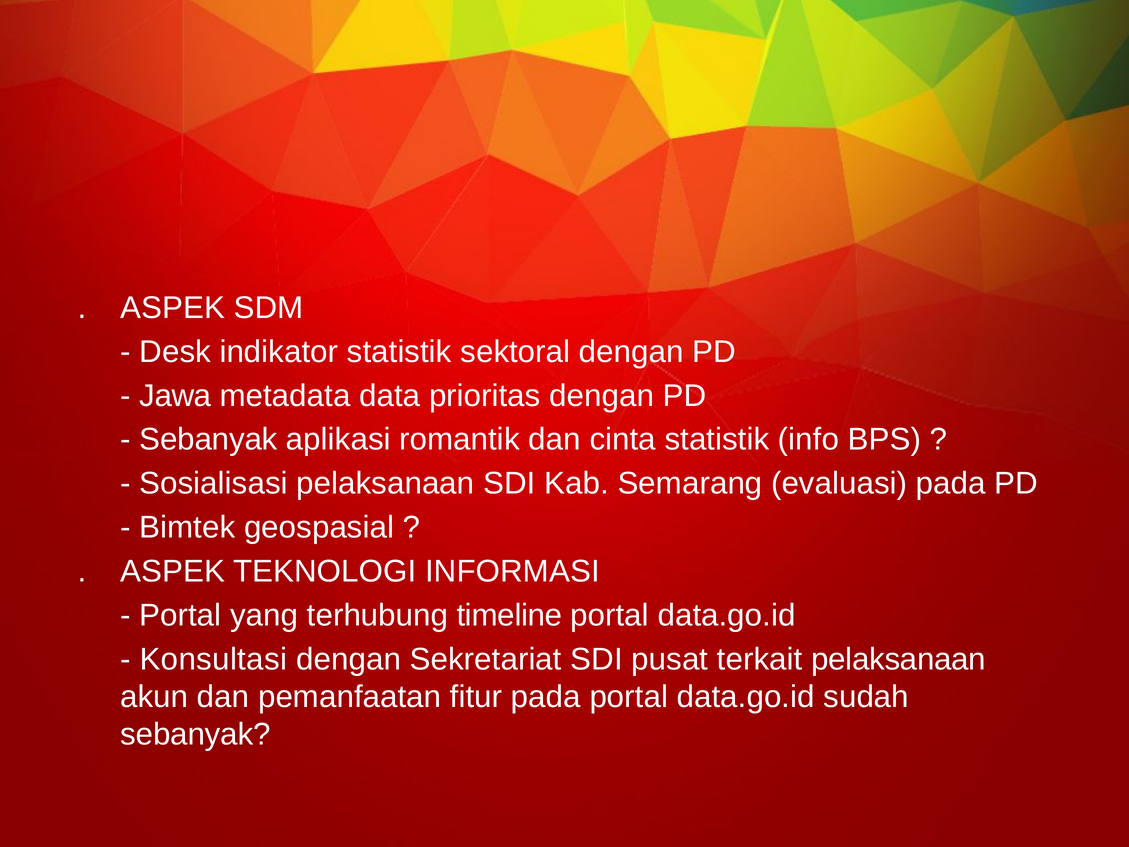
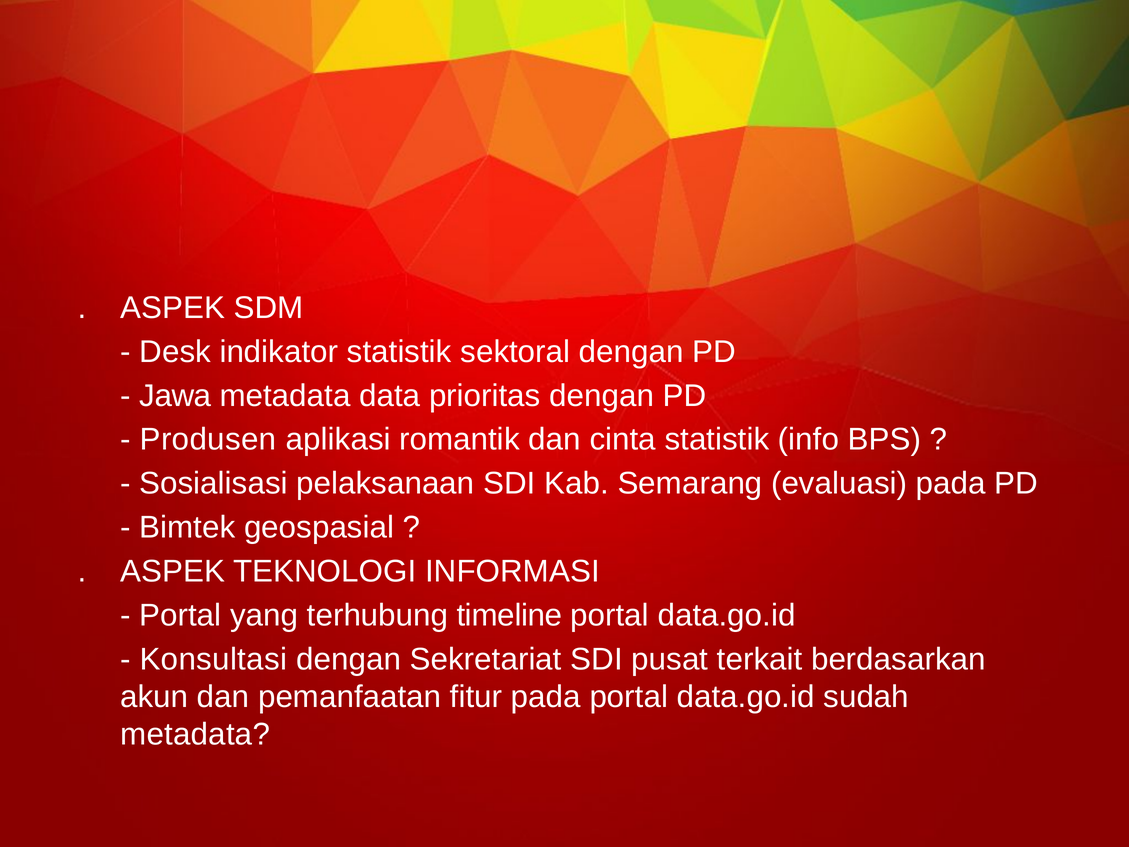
Sebanyak: Sebanyak -> Produsen (208, 440)
terkait pelaksanaan: pelaksanaan -> berdasarkan (898, 659)
sebanyak: sebanyak -> metadata (195, 734)
